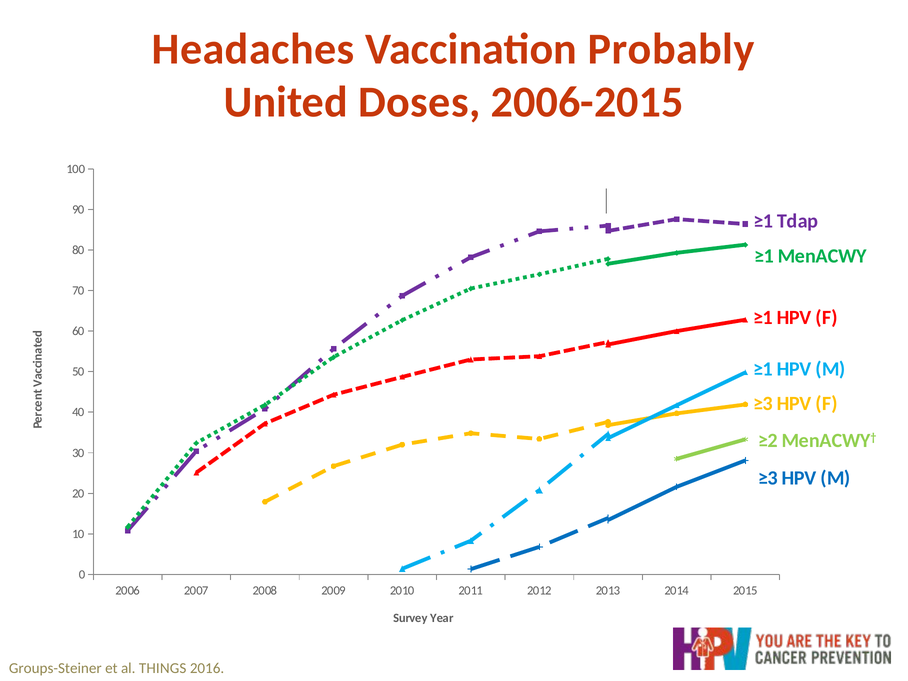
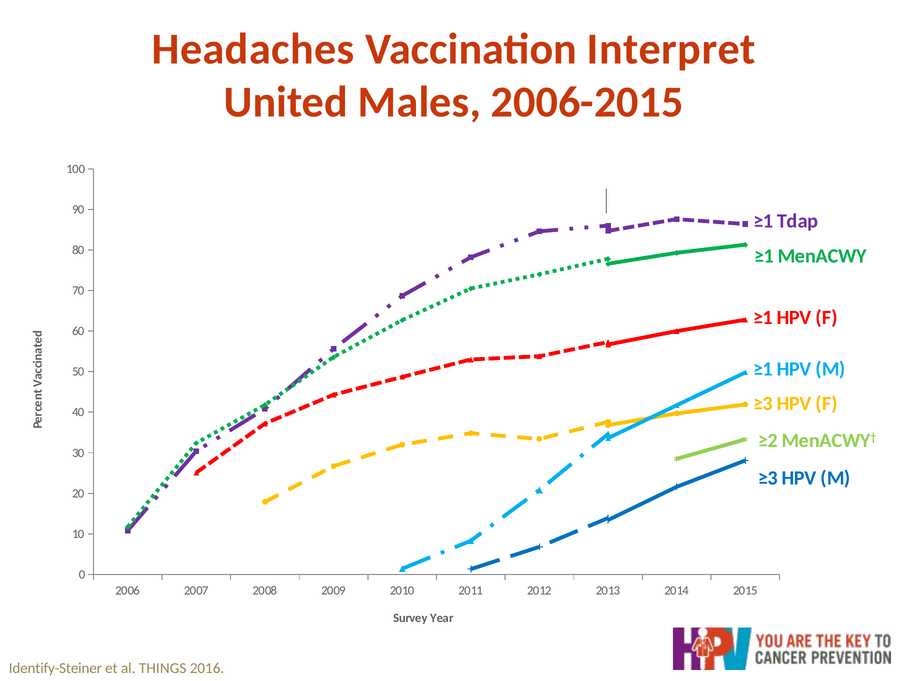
Probably: Probably -> Interpret (671, 49)
Doses: Doses -> Males (419, 102)
Groups-Steiner: Groups-Steiner -> Identify-Steiner (55, 668)
